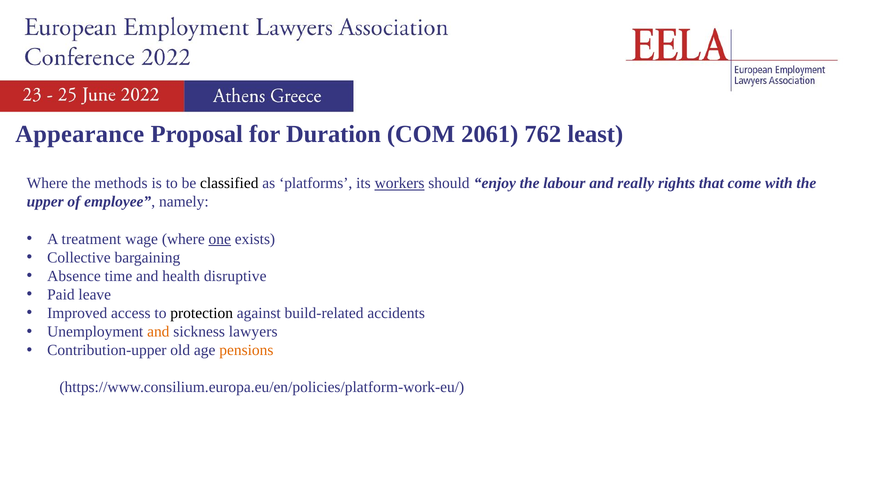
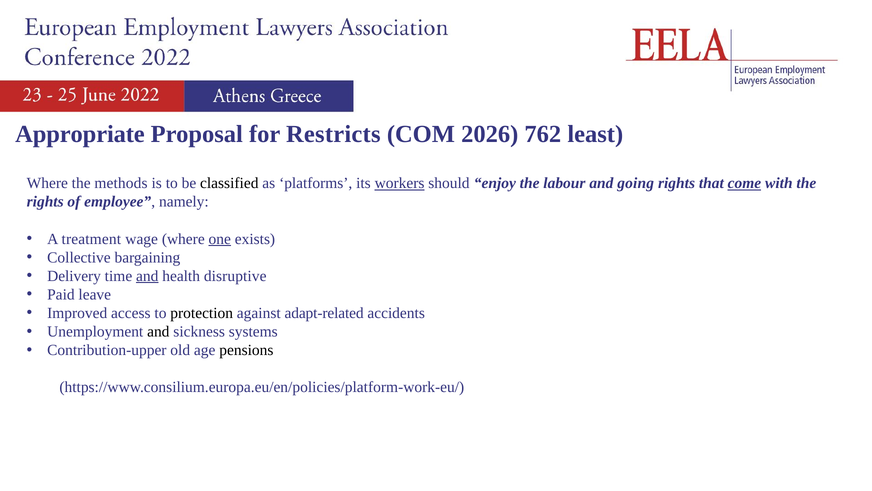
Appearance: Appearance -> Appropriate (80, 134)
Duration: Duration -> Restricts (333, 134)
2061: 2061 -> 2026 (490, 134)
really: really -> going (636, 183)
come underline: none -> present (744, 183)
upper: upper -> rights (45, 202)
Absence: Absence -> Delivery (74, 276)
and underline: none -> present (147, 276)
build-related: build-related -> adapt-related (324, 313)
and colour: orange -> black (158, 331)
lawyers: lawyers -> systems (253, 331)
pensions colour: orange -> black (246, 350)
